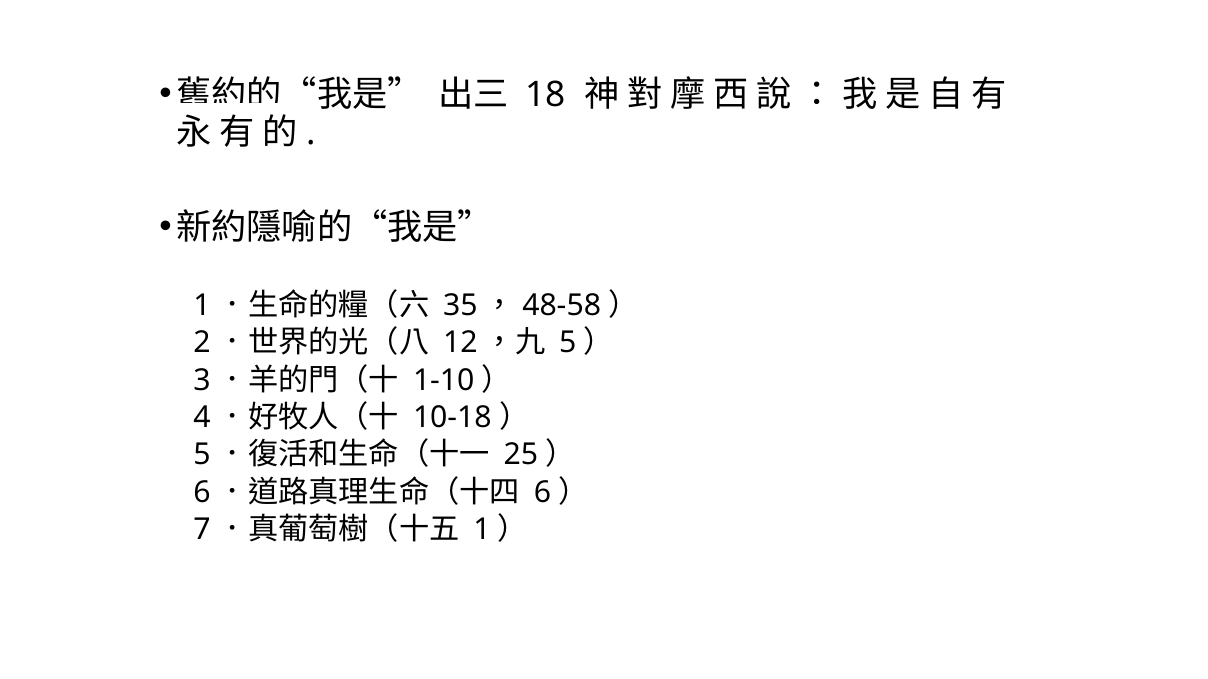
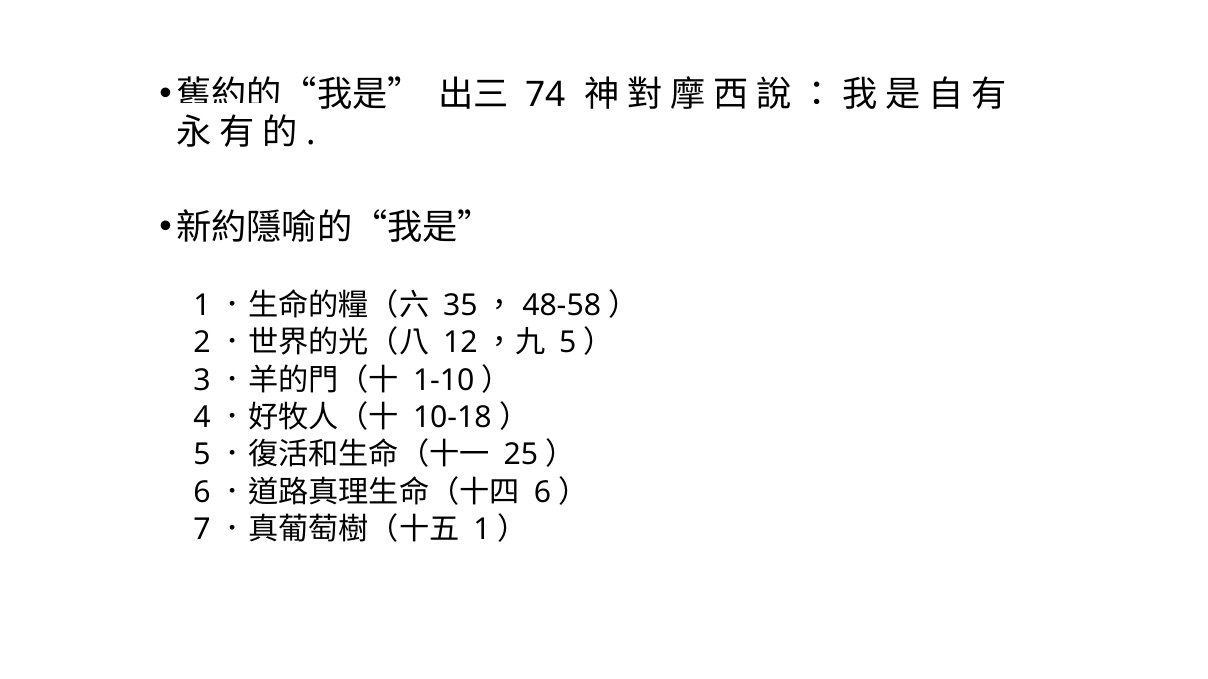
18: 18 -> 74 (545, 95)
